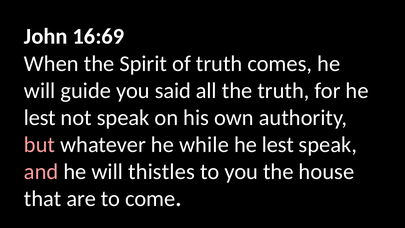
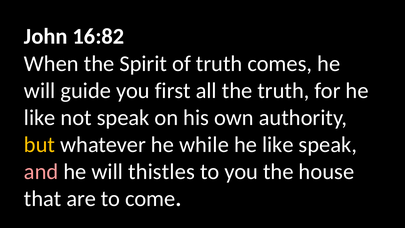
16:69: 16:69 -> 16:82 (98, 37)
said: said -> first (173, 91)
lest: lest -> like (40, 118)
but colour: pink -> yellow (40, 145)
lest: lest -> like (278, 145)
